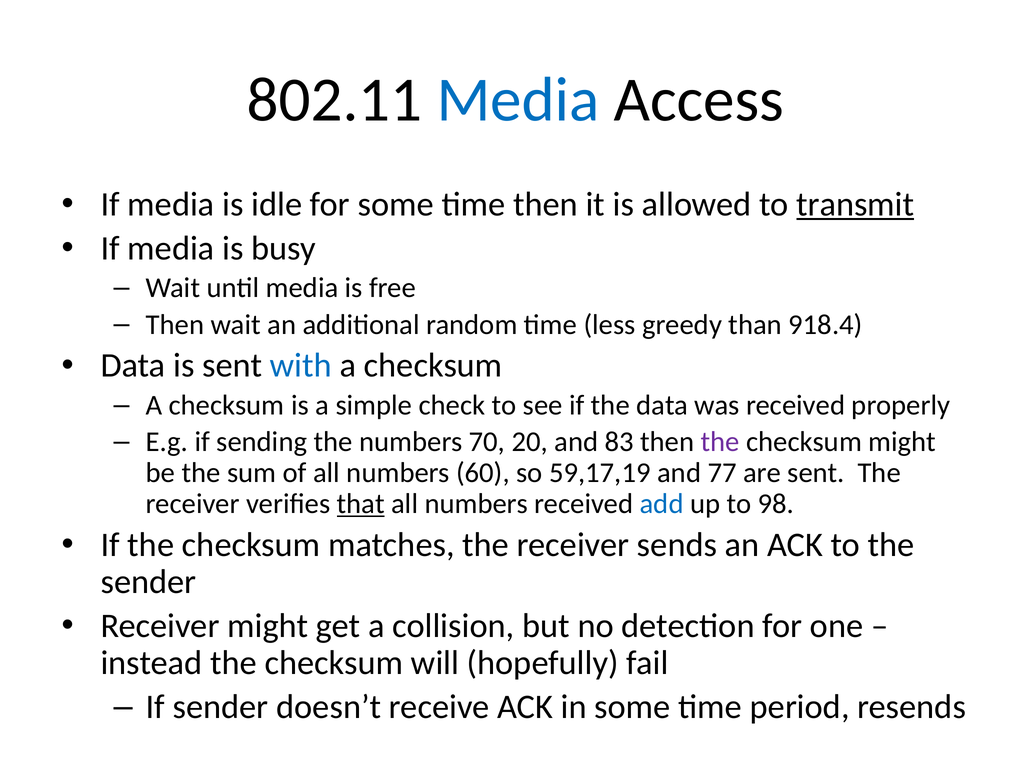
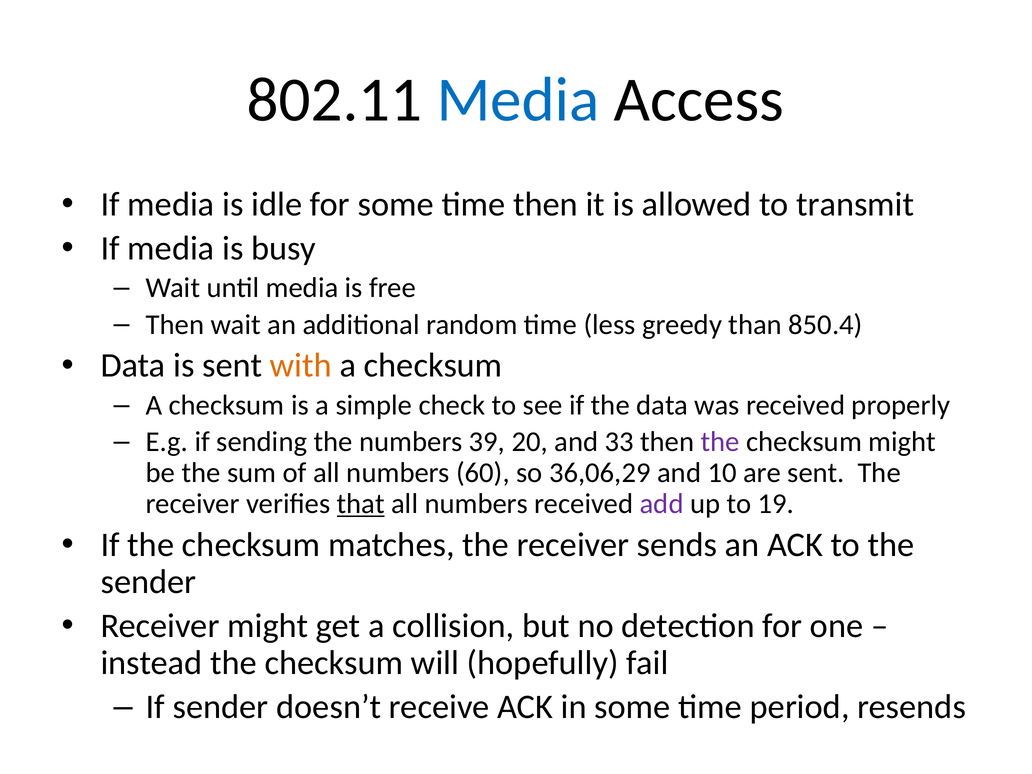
transmit underline: present -> none (855, 204)
918.4: 918.4 -> 850.4 (825, 325)
with colour: blue -> orange (301, 366)
70: 70 -> 39 (487, 442)
83: 83 -> 33 (619, 442)
59,17,19: 59,17,19 -> 36,06,29 (600, 473)
77: 77 -> 10 (722, 473)
add colour: blue -> purple (662, 504)
98: 98 -> 19 (776, 504)
